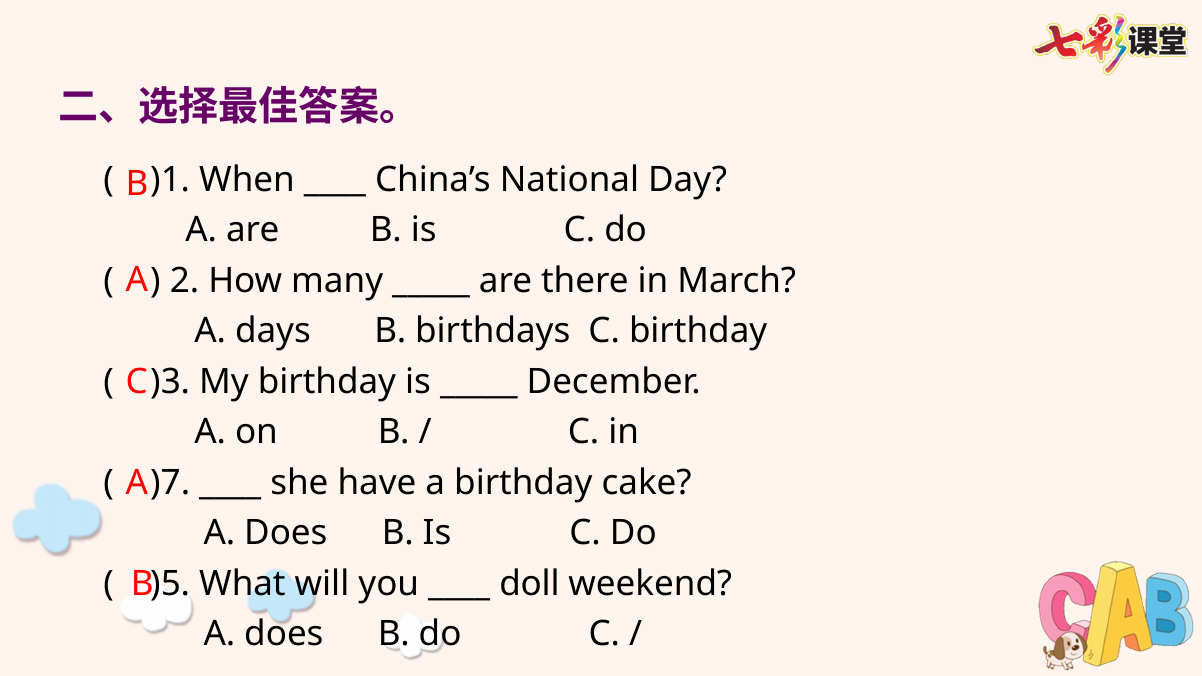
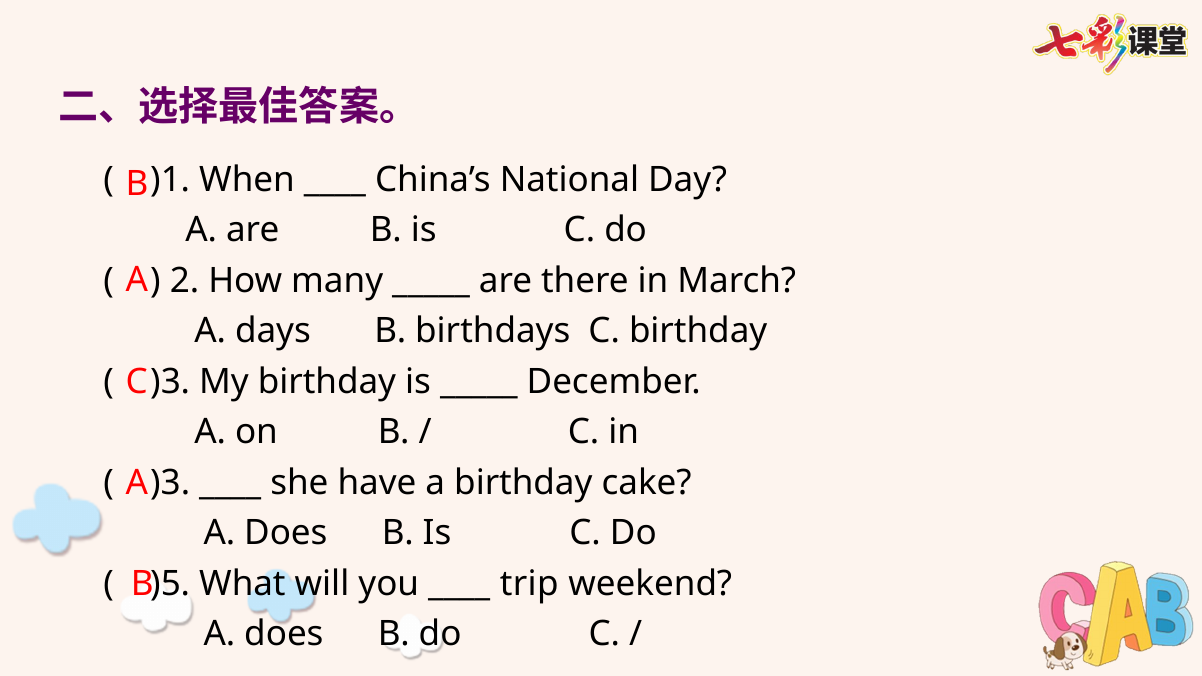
)7: )7 -> )3 (170, 483)
doll: doll -> trip (529, 584)
